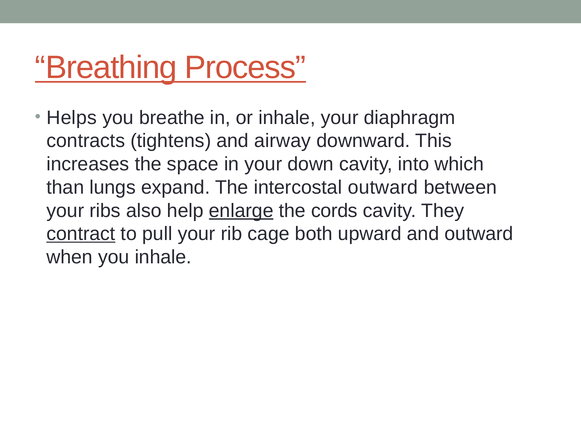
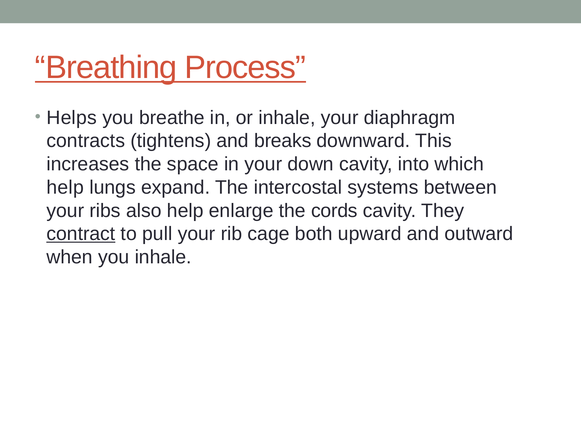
airway: airway -> breaks (283, 141)
than: than -> help (65, 187)
intercostal outward: outward -> systems (383, 187)
enlarge underline: present -> none (241, 211)
